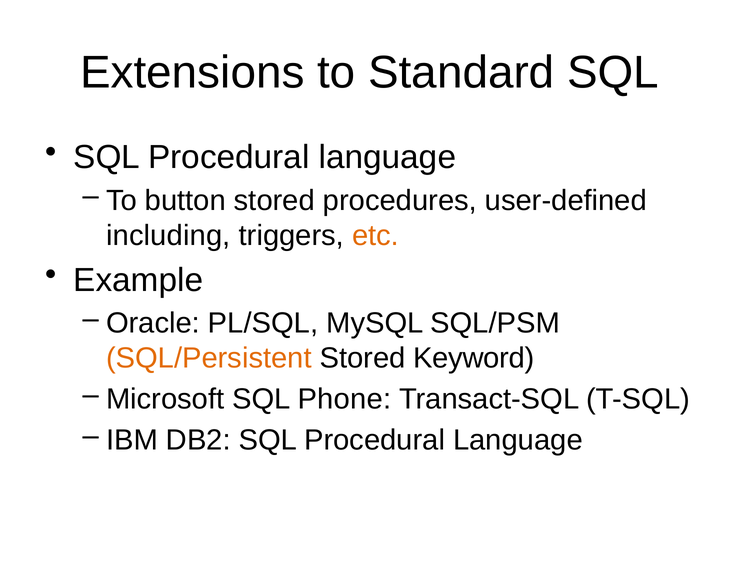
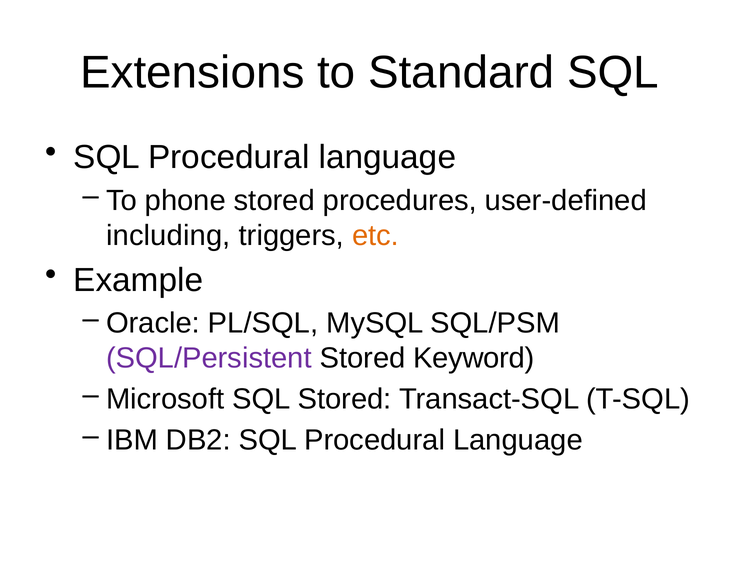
button: button -> phone (185, 201)
SQL/Persistent colour: orange -> purple (209, 358)
SQL Phone: Phone -> Stored (345, 399)
